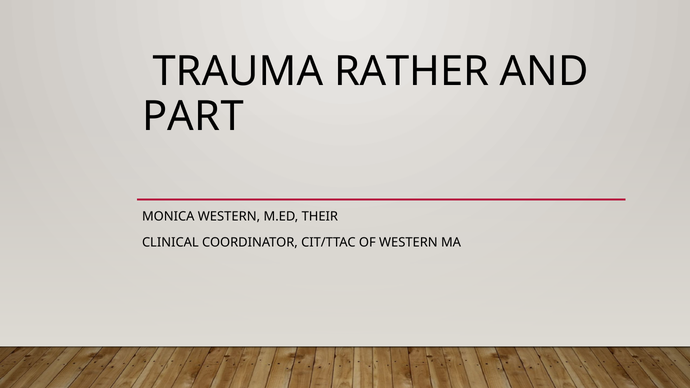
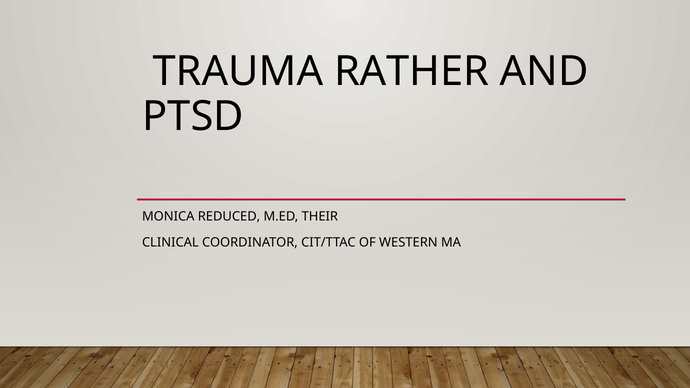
PART: PART -> PTSD (193, 116)
MONICA WESTERN: WESTERN -> REDUCED (229, 217)
